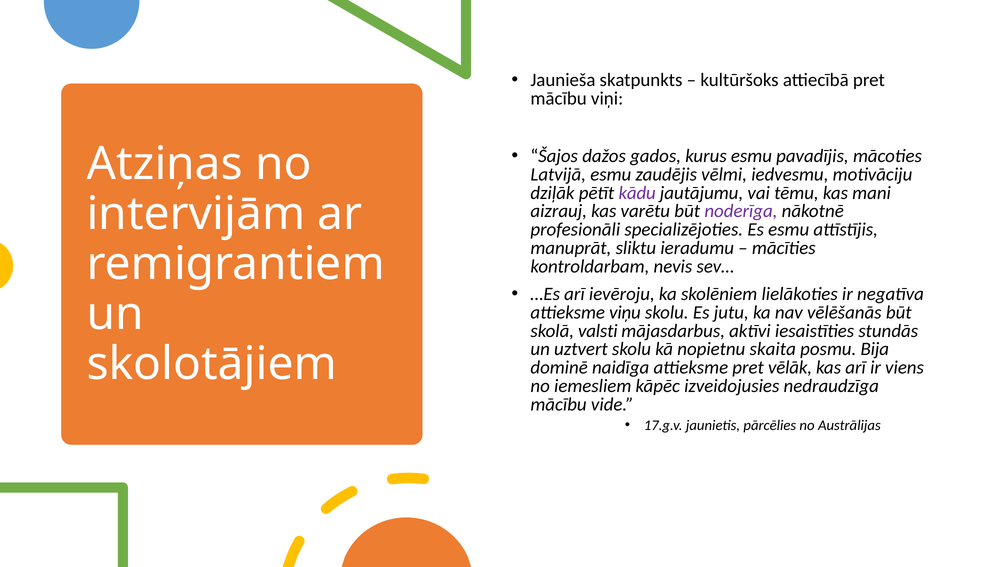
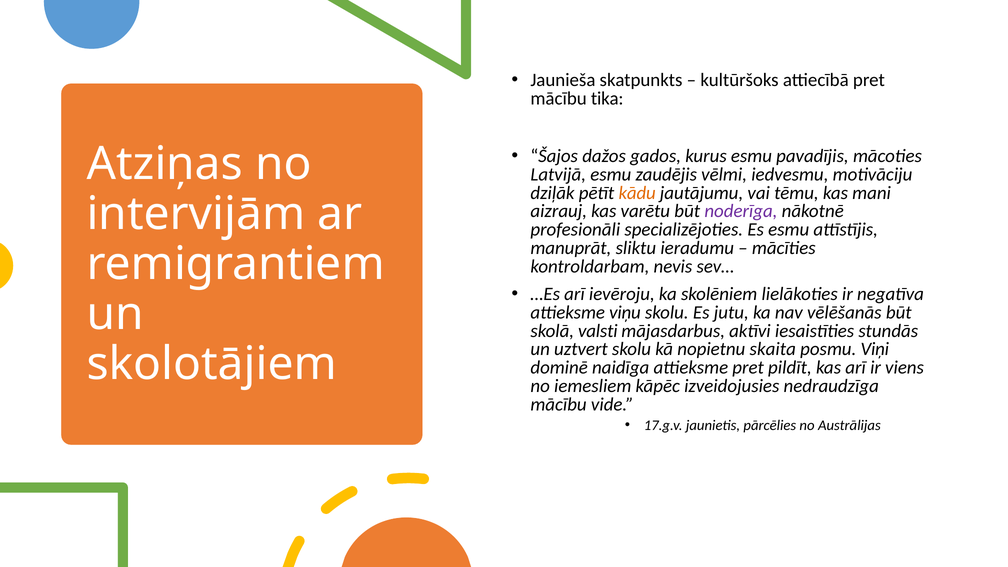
viņi: viņi -> tika (607, 98)
kādu colour: purple -> orange (637, 193)
Bija: Bija -> Viņi (875, 349)
vēlāk: vēlāk -> pildīt (790, 368)
